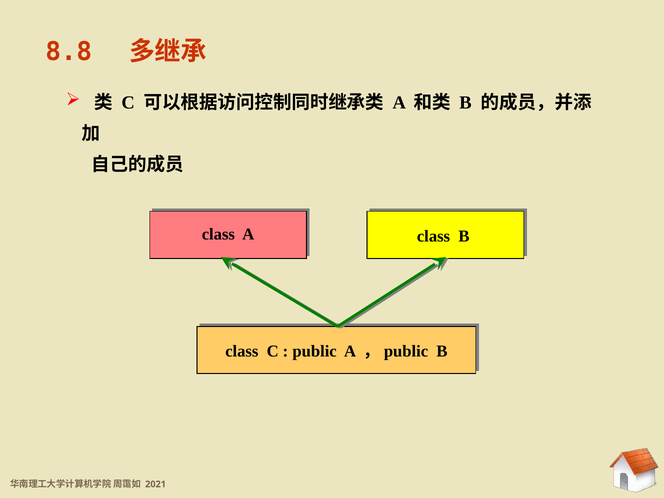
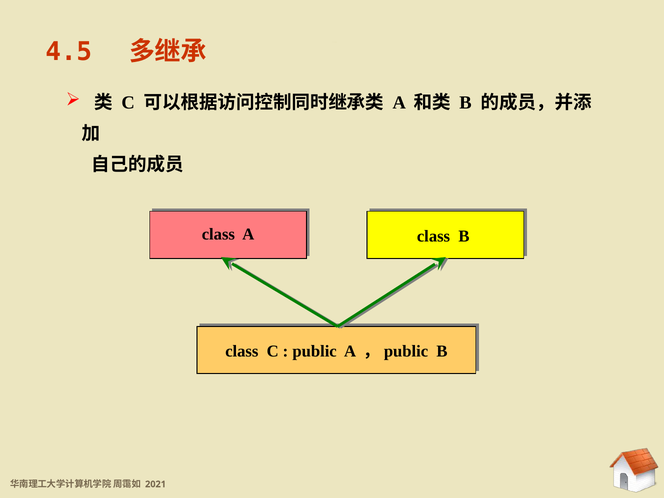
8.8: 8.8 -> 4.5 (69, 52)
